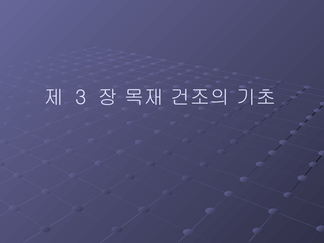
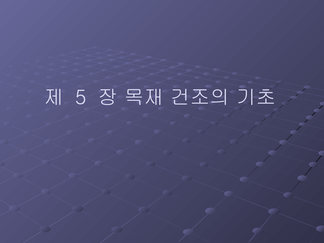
3: 3 -> 5 (81, 98)
